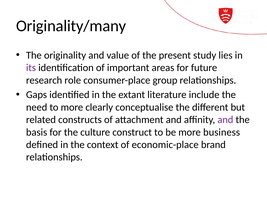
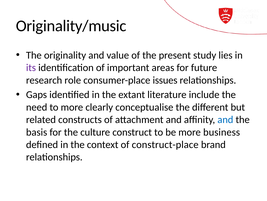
Originality/many: Originality/many -> Originality/music (71, 26)
group: group -> issues (165, 80)
and colour: purple -> blue (225, 119)
economic-place: economic-place -> construct-place (165, 144)
